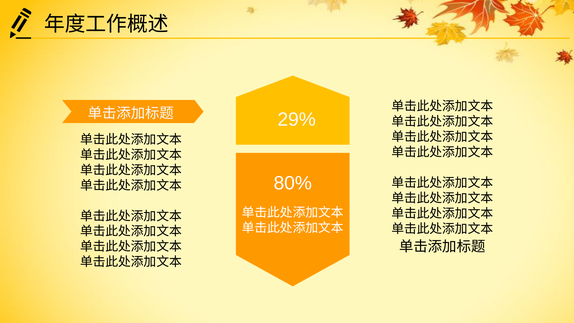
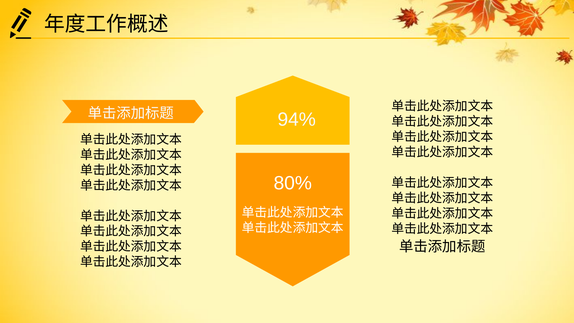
29%: 29% -> 94% (297, 120)
